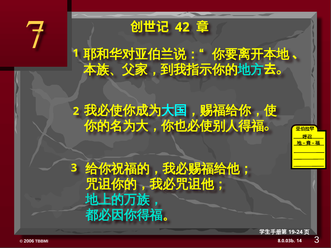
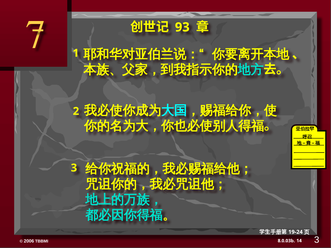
42: 42 -> 93 (182, 27)
